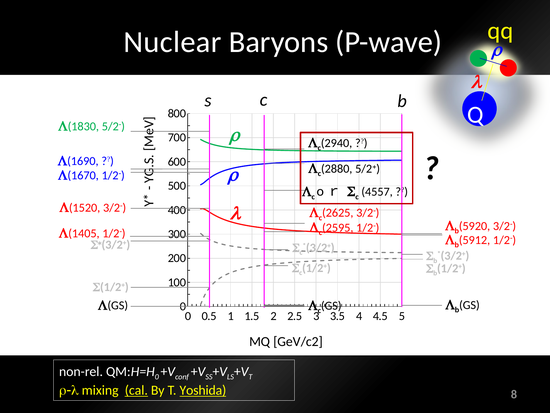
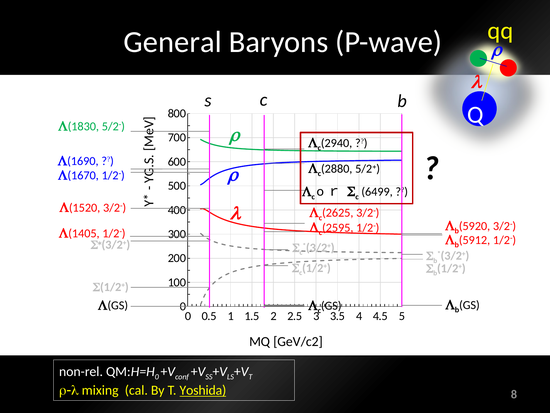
Nuclear: Nuclear -> General (173, 42)
4557: 4557 -> 6499 (377, 192)
cal underline: present -> none (136, 390)
